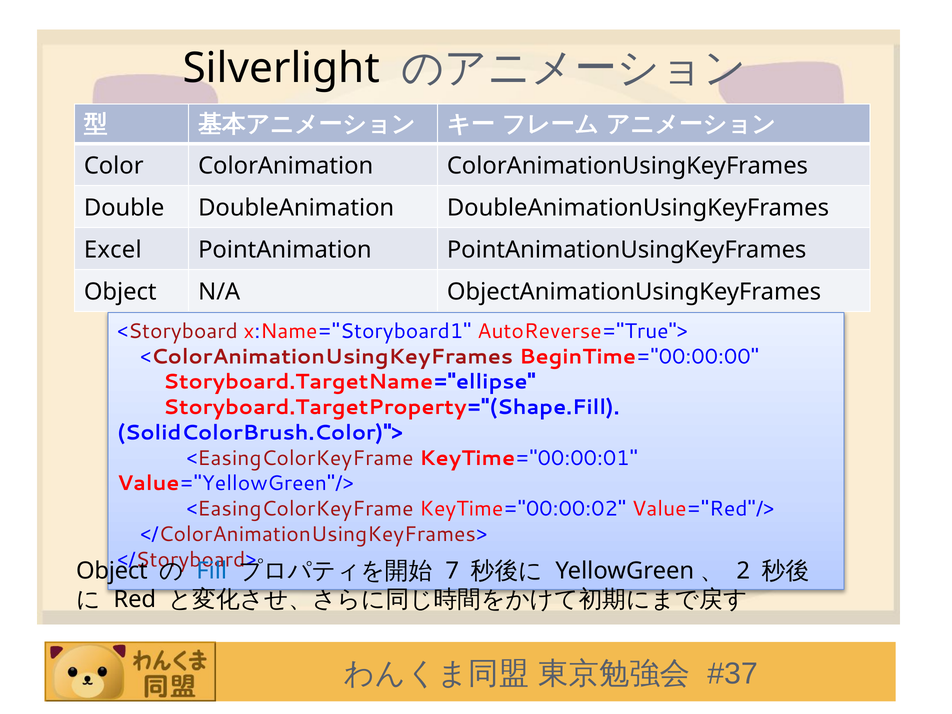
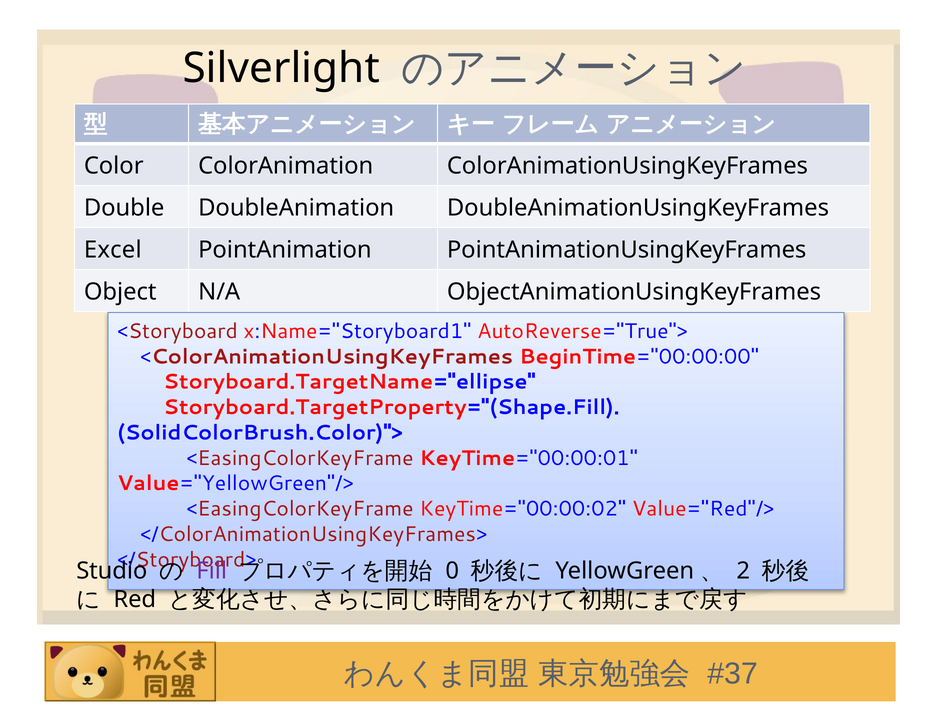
Object: Object -> Studio (112, 571)
Fill colour: blue -> purple (212, 571)
7: 7 -> 0 (452, 571)
